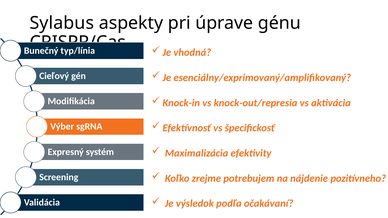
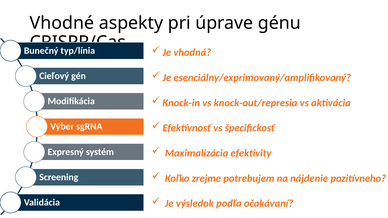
Sylabus: Sylabus -> Vhodné (62, 23)
